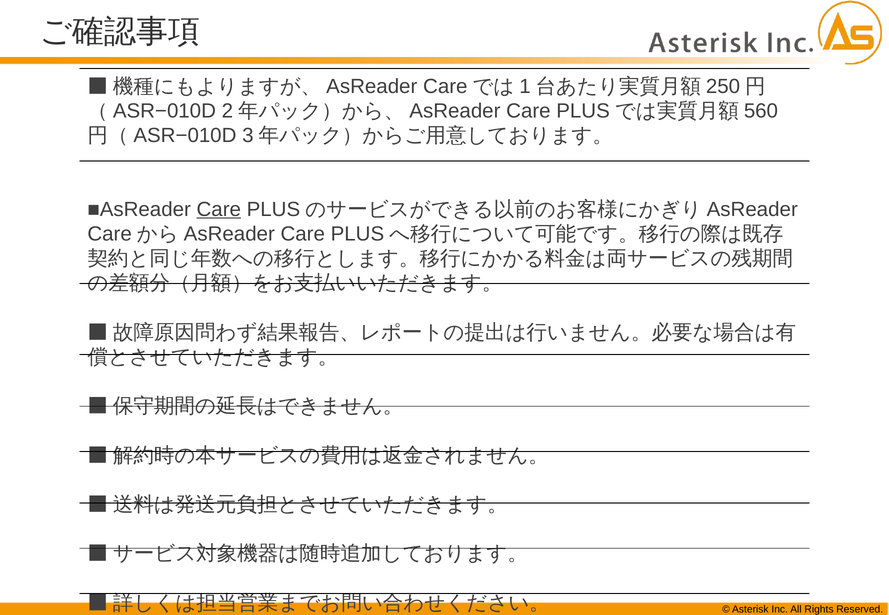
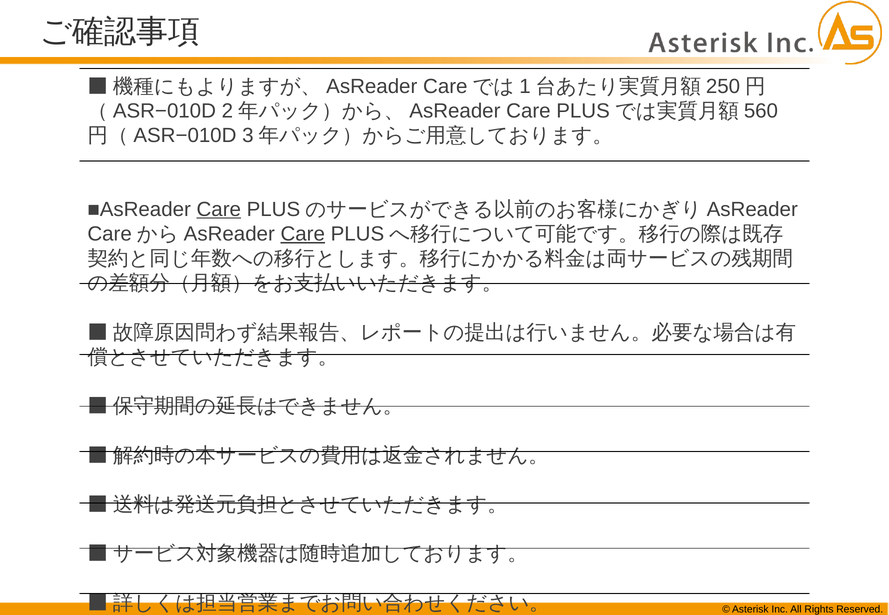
Care underline: none -> present (303, 234)
